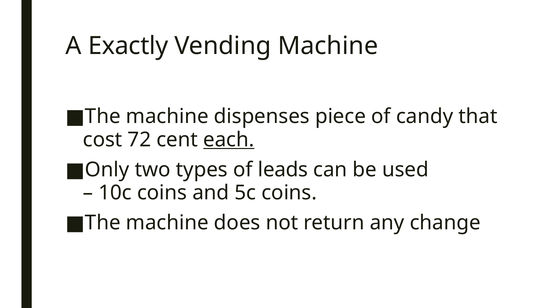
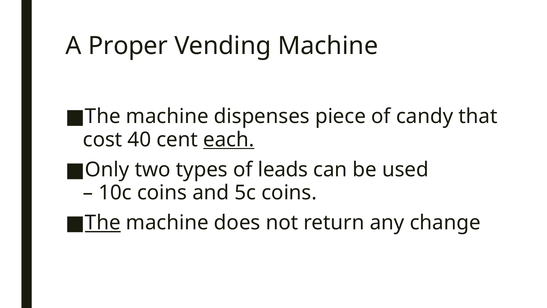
Exactly: Exactly -> Proper (128, 46)
72: 72 -> 40 (139, 139)
The underline: none -> present (103, 223)
